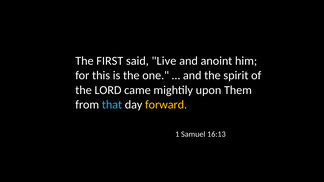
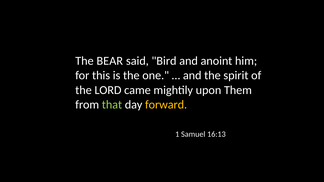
FIRST: FIRST -> BEAR (110, 61)
Live: Live -> Bird (164, 61)
that colour: light blue -> light green (112, 105)
